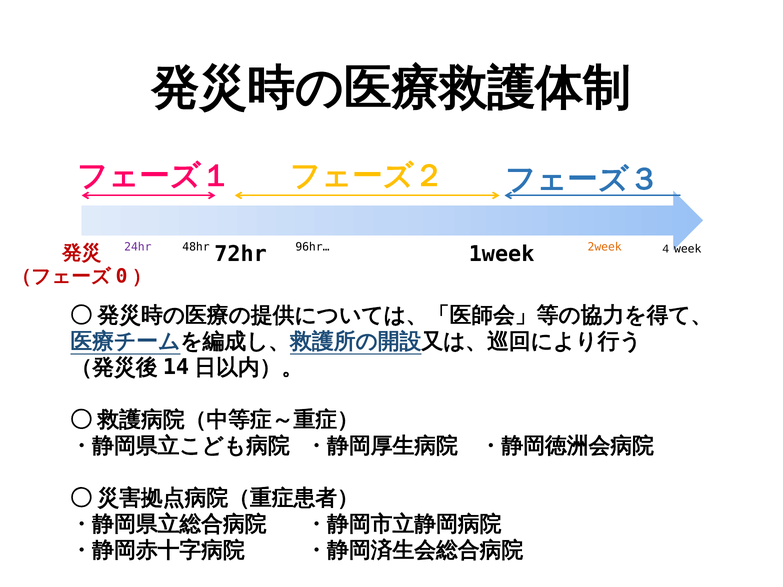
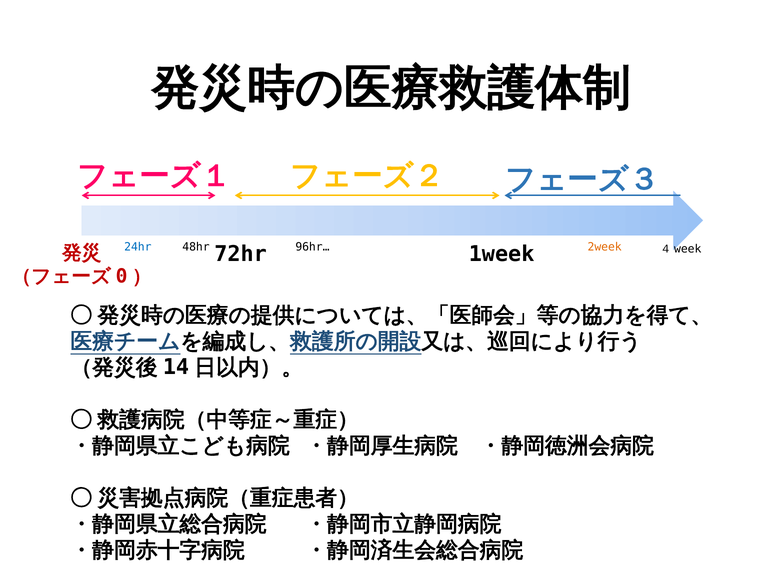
24hr colour: purple -> blue (138, 247)
